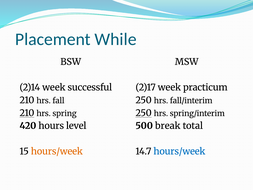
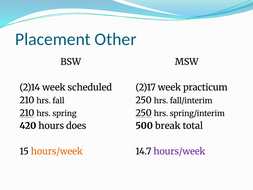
While: While -> Other (116, 39)
successful: successful -> scheduled (90, 87)
level: level -> does (76, 126)
hours/week colour: blue -> purple (179, 151)
